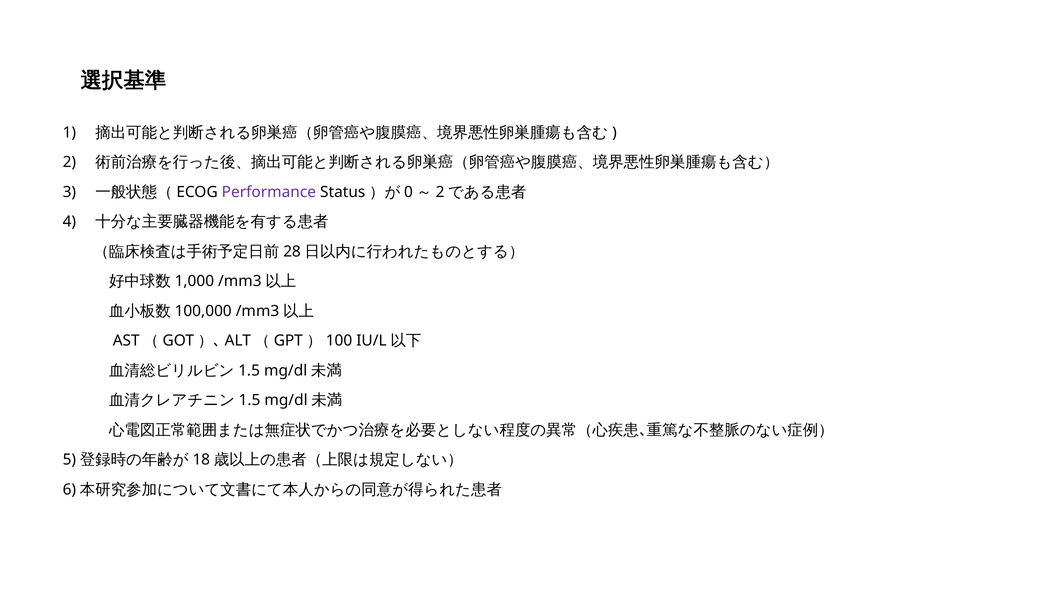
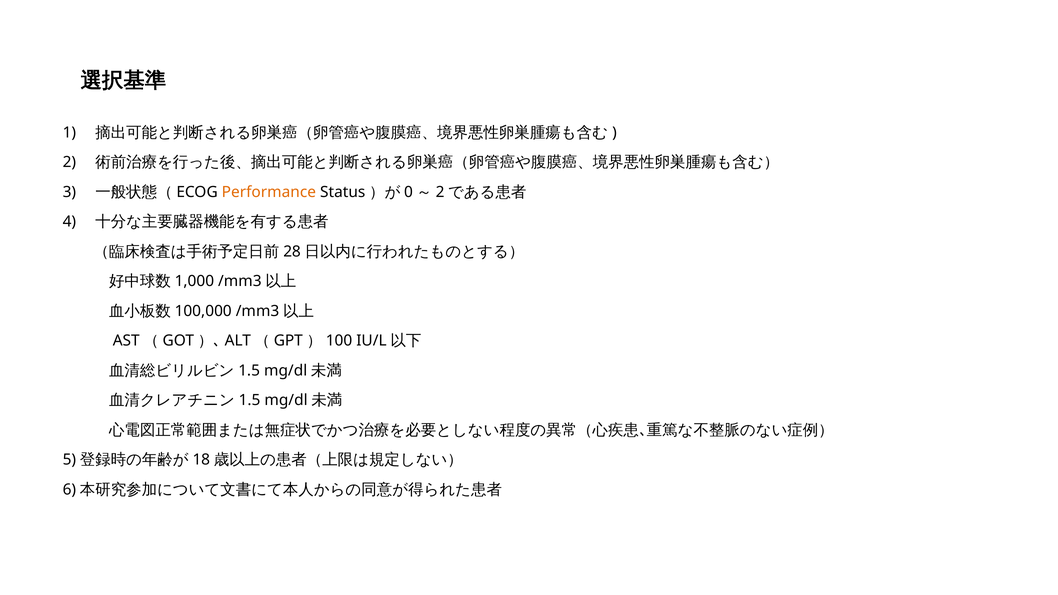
Performance colour: purple -> orange (269, 192)
